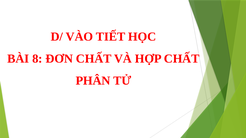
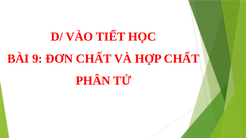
8: 8 -> 9 (37, 59)
